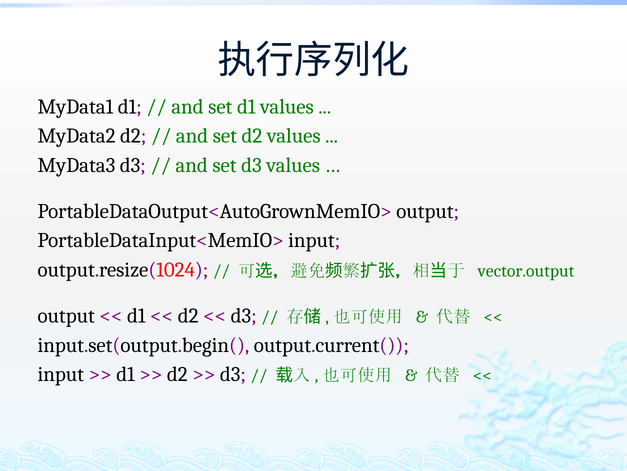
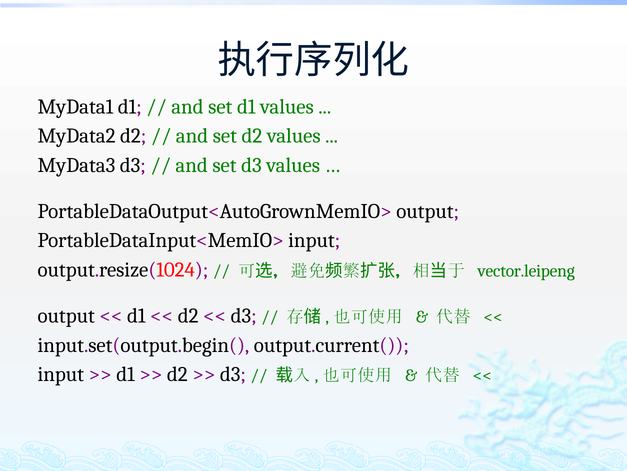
vector.output: vector.output -> vector.leipeng (526, 271)
